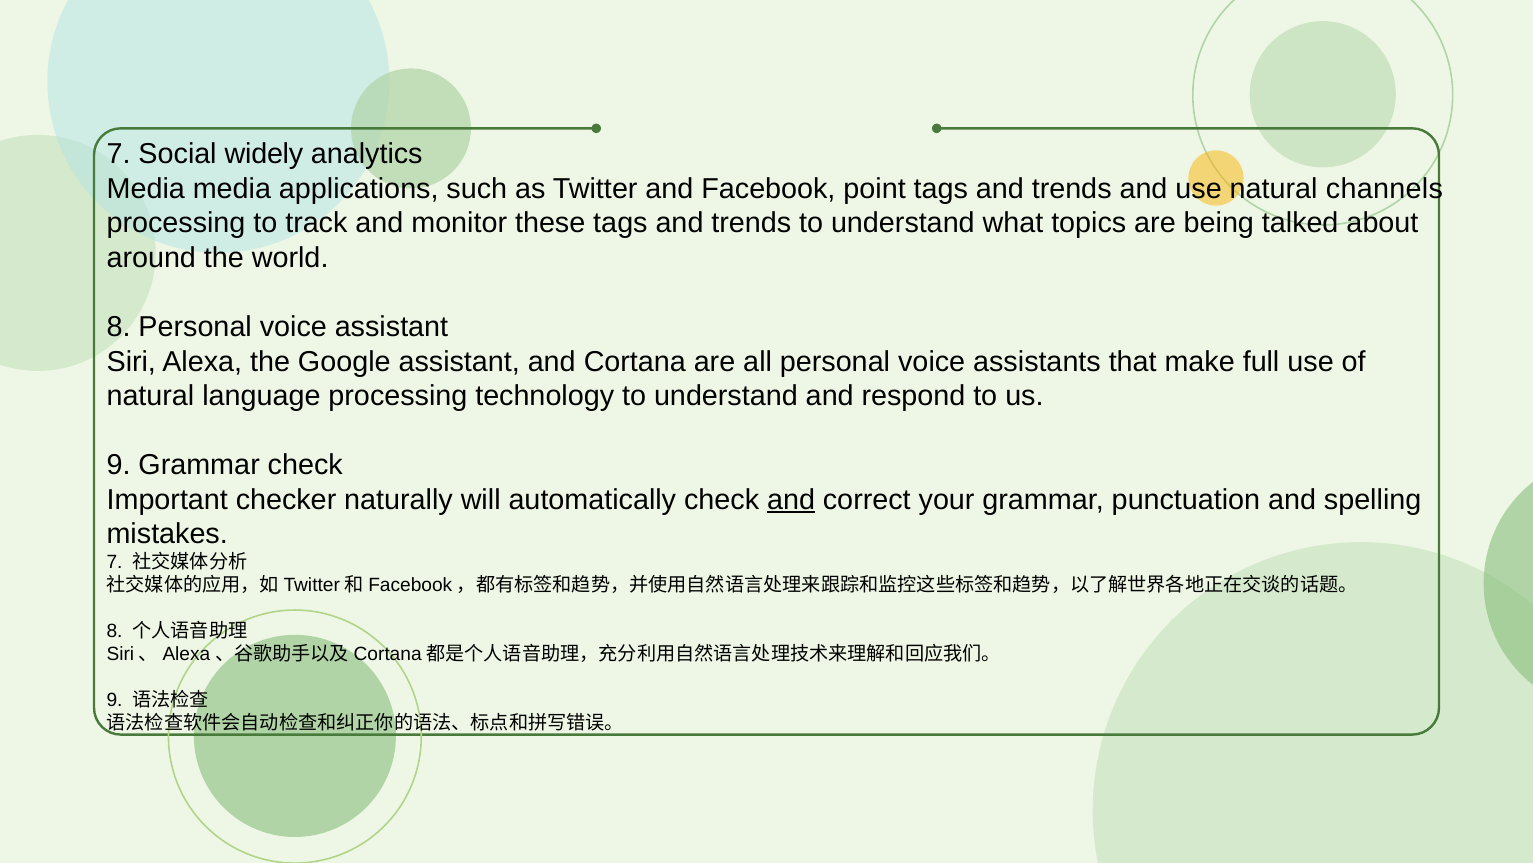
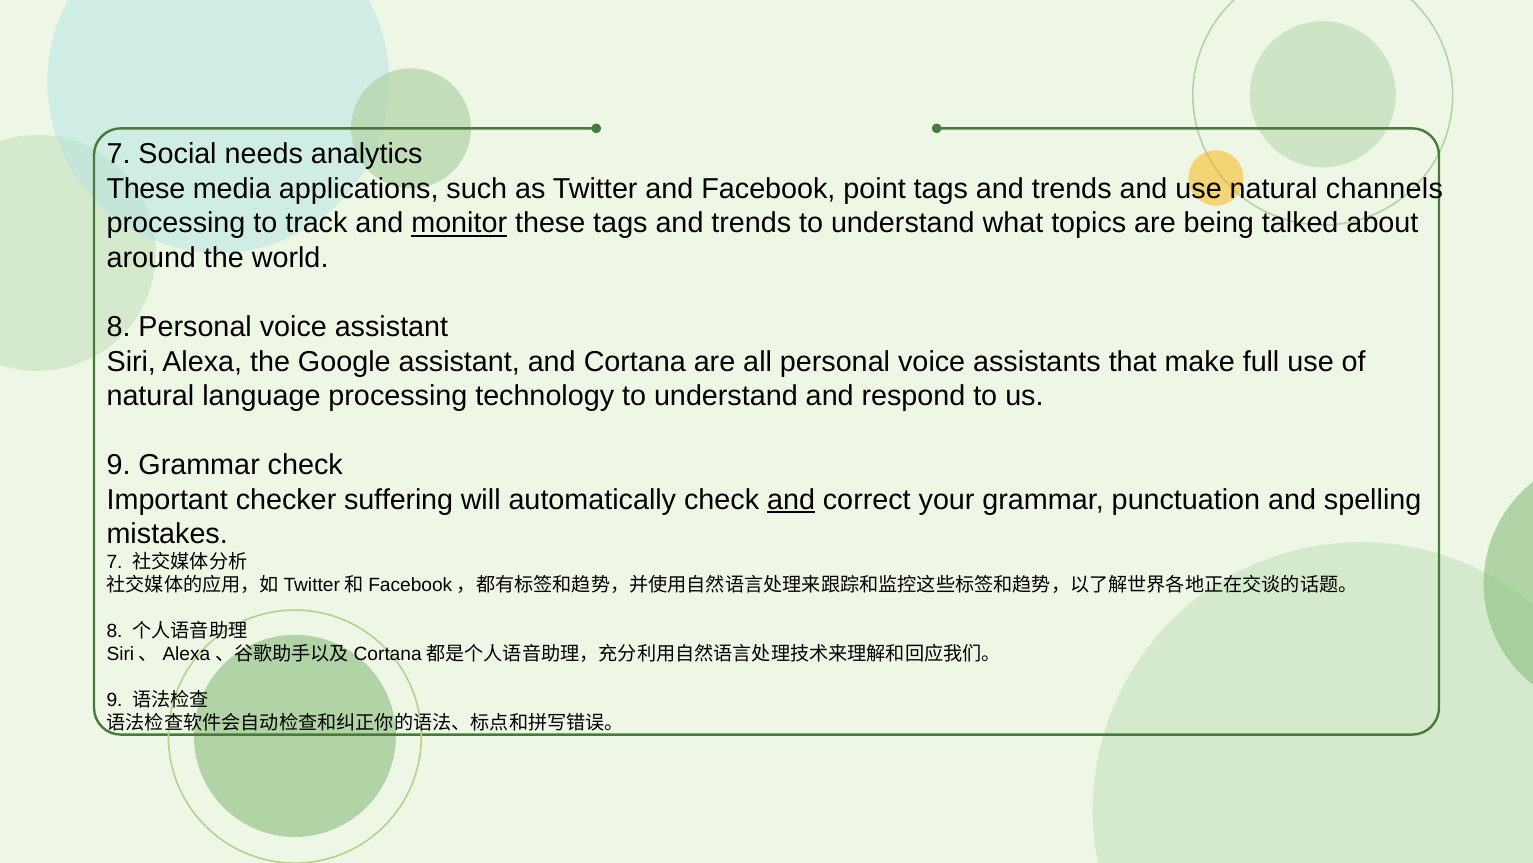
widely: widely -> needs (264, 154)
Media: Media -> These (146, 189)
monitor underline: none -> present (459, 223)
naturally: naturally -> suffering (399, 499)
